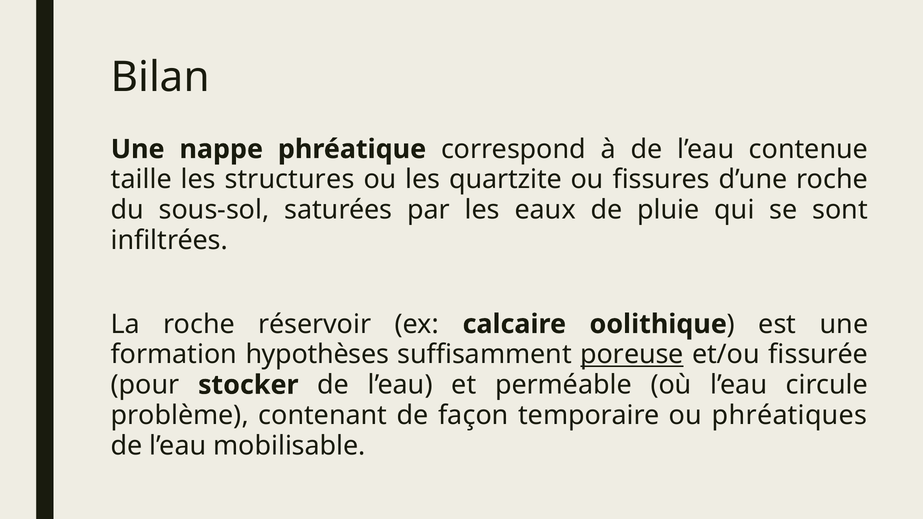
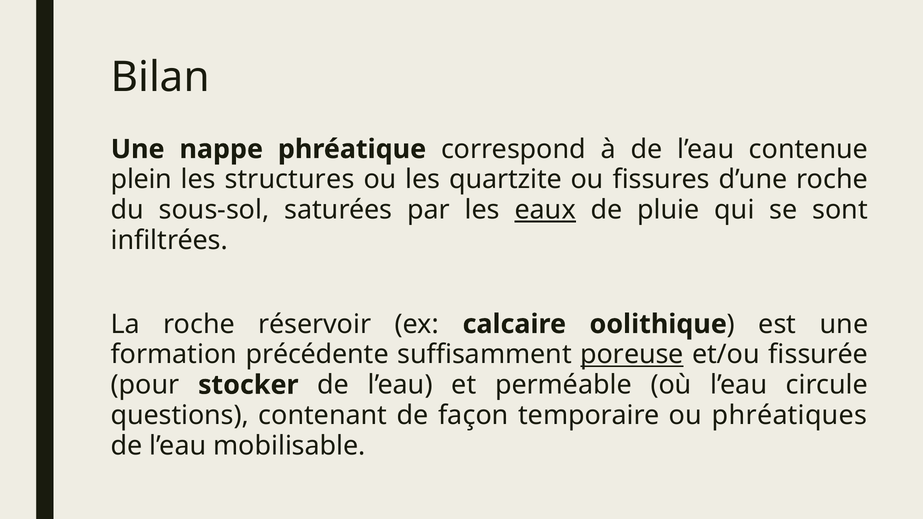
taille: taille -> plein (141, 180)
eaux underline: none -> present (545, 210)
hypothèses: hypothèses -> précédente (317, 355)
problème: problème -> questions (180, 415)
